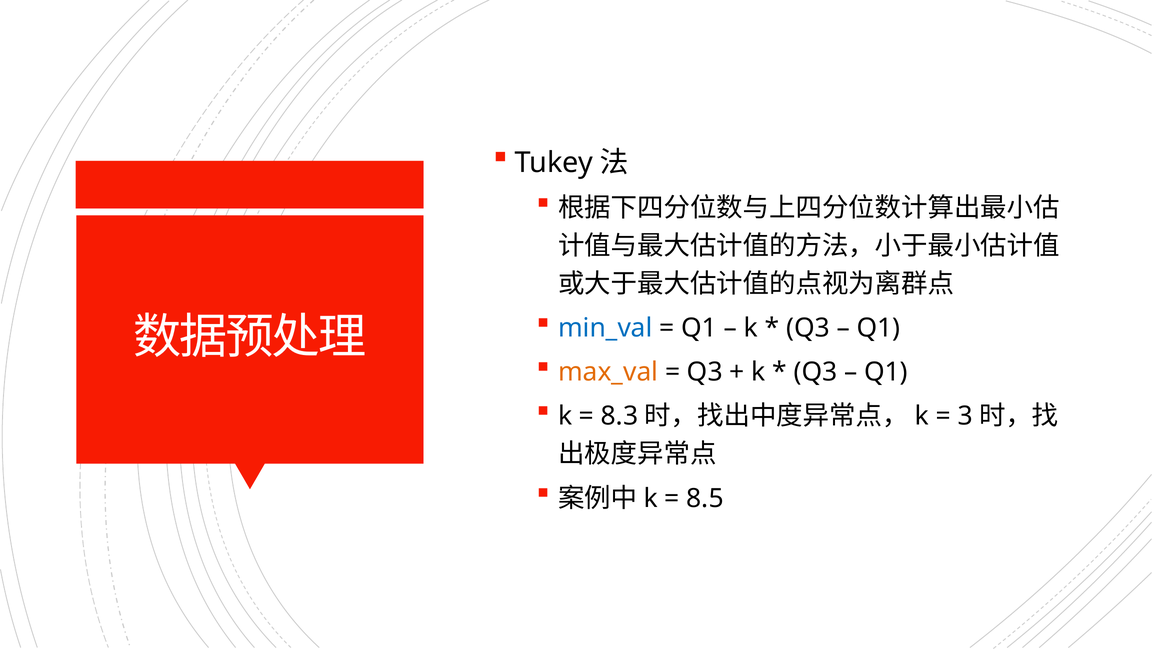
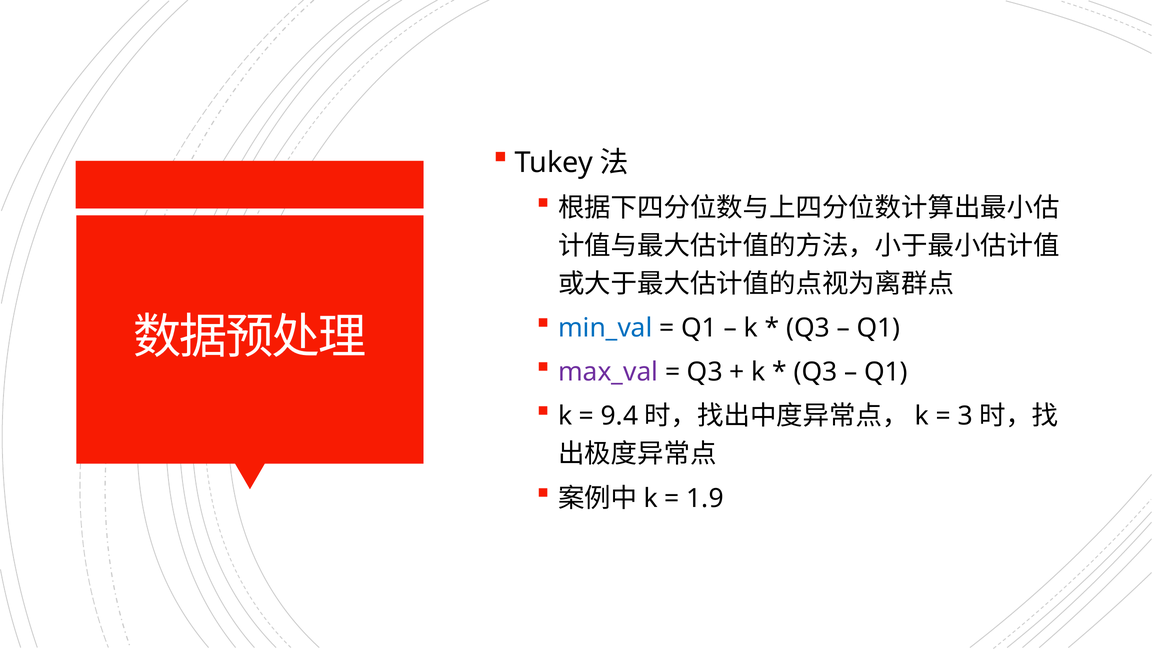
max_val colour: orange -> purple (608, 372)
8.3: 8.3 -> 9.4 (620, 416)
8.5: 8.5 -> 1.9 (705, 498)
